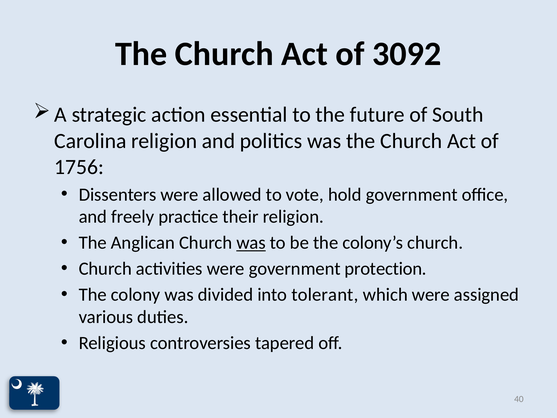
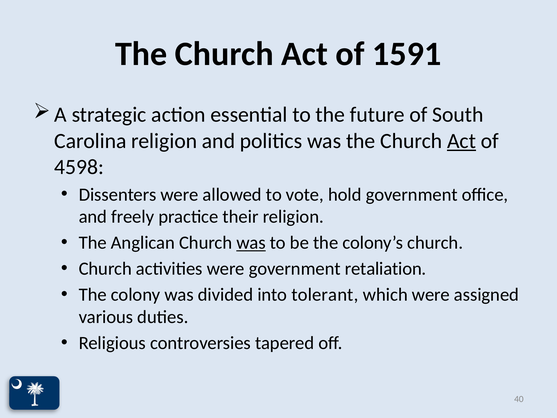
3092: 3092 -> 1591 (407, 54)
Act underline: none -> present (462, 141)
1756: 1756 -> 4598 (79, 167)
protection: protection -> retaliation (386, 269)
